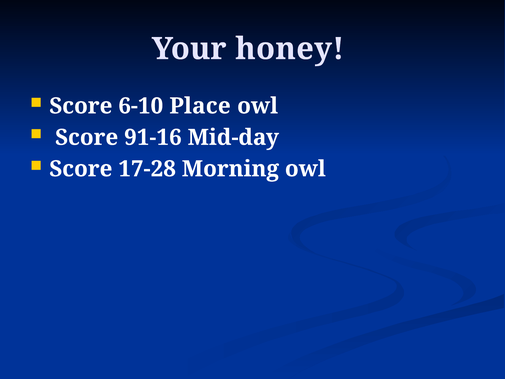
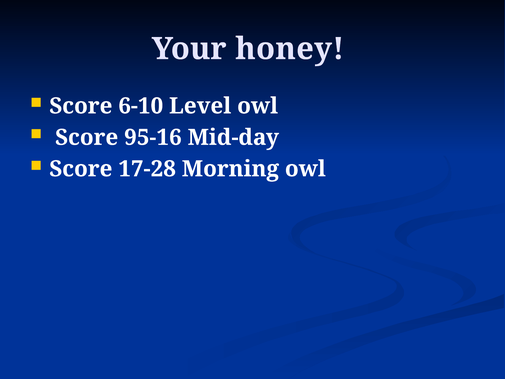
Place: Place -> Level (200, 106)
91-16: 91-16 -> 95-16 (153, 137)
